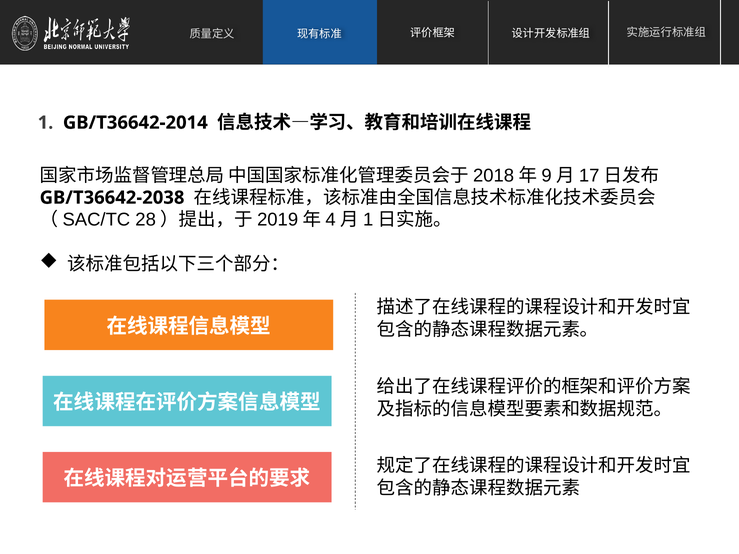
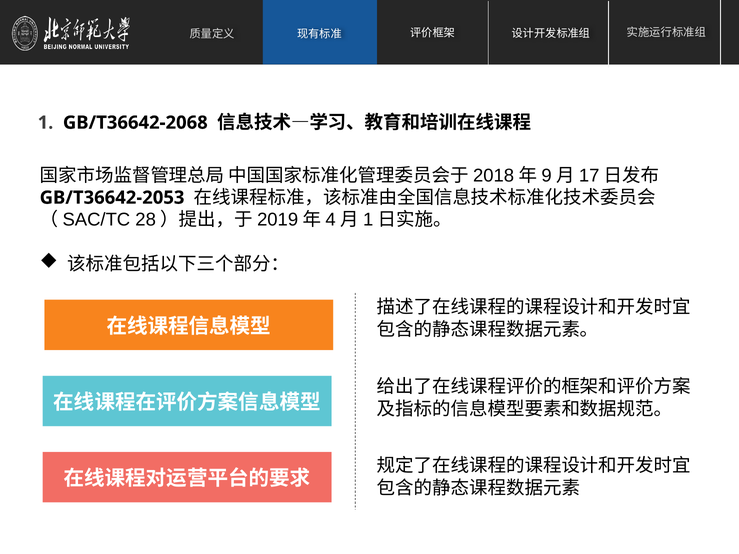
GB/T36642-2014: GB/T36642-2014 -> GB/T36642-2068 (135, 123)
GB/T36642-2038: GB/T36642-2038 -> GB/T36642-2053 (112, 198)
